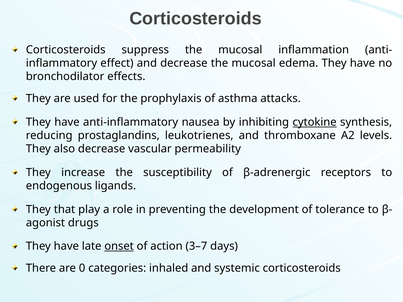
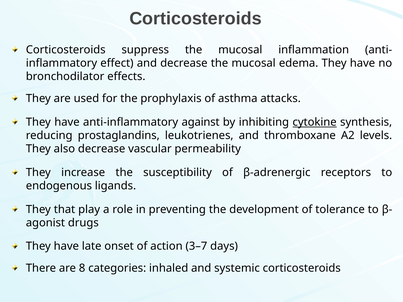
nausea: nausea -> against (201, 122)
onset underline: present -> none (119, 246)
0: 0 -> 8 (82, 268)
